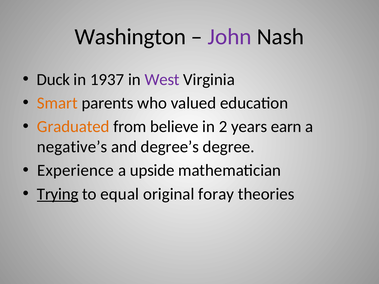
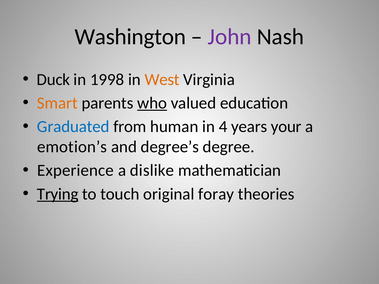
1937: 1937 -> 1998 (107, 80)
West colour: purple -> orange (162, 80)
who underline: none -> present (152, 103)
Graduated colour: orange -> blue (73, 127)
believe: believe -> human (174, 127)
2: 2 -> 4 (223, 127)
earn: earn -> your (286, 127)
negative’s: negative’s -> emotion’s (72, 147)
upside: upside -> dislike (152, 171)
equal: equal -> touch (120, 194)
